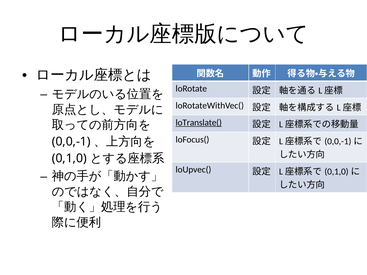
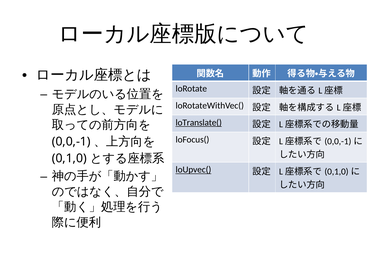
loUpvec( underline: none -> present (193, 170)
